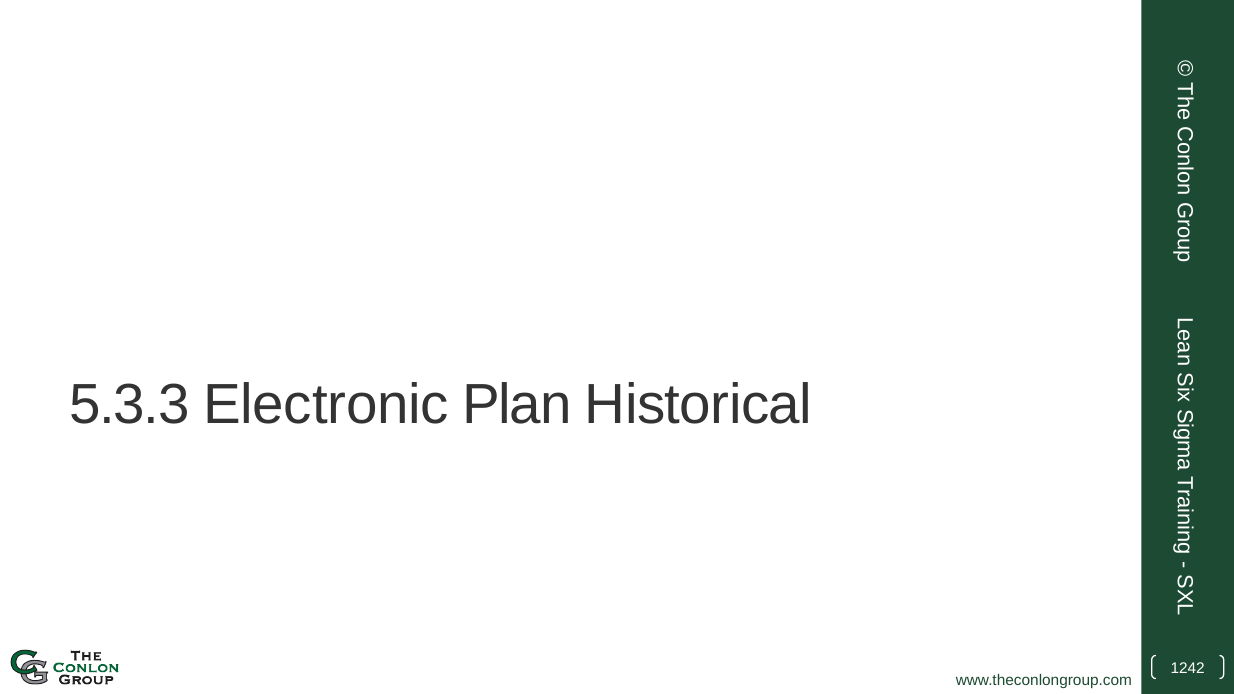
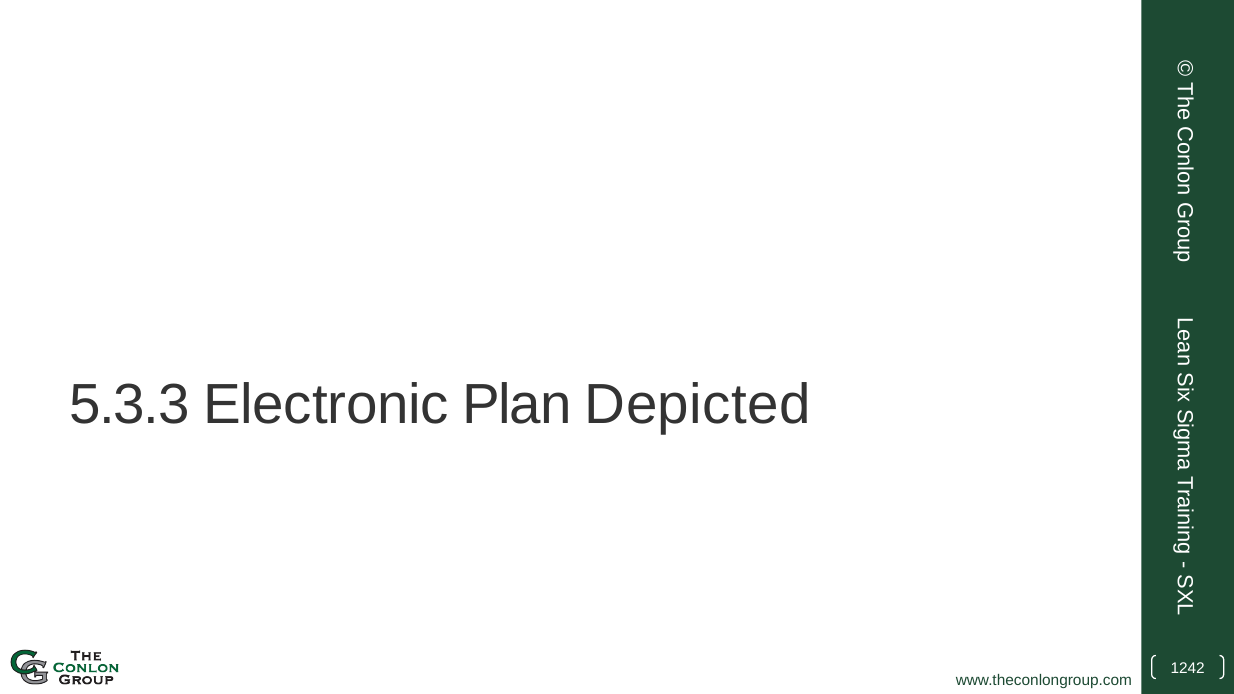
Historical: Historical -> Depicted (698, 405)
